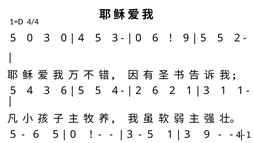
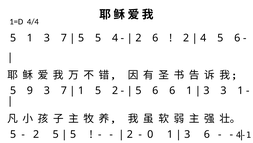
0: 0 -> 1 (30, 38)
0: 0 -> 7 (64, 38)
4: 4 -> 5 (81, 38)
5 3: 3 -> 4 (115, 38)
0: 0 -> 2 (138, 38)
9: 9 -> 2 (186, 38)
5: 5 -> 4 (203, 38)
2: 2 -> 6 (237, 38)
4: 4 -> 9 (30, 90)
6: 6 -> 7 (64, 90)
5: 5 -> 1 (81, 90)
4: 4 -> 2 (115, 90)
2: 2 -> 5 (138, 90)
6 2: 2 -> 6 (172, 90)
3 1: 1 -> 3 (224, 90)
6: 6 -> 2 (36, 134)
0: 0 -> 5 (73, 134)
3: 3 -> 2 (130, 134)
5: 5 -> 0 (150, 134)
3 9: 9 -> 6 (207, 134)
